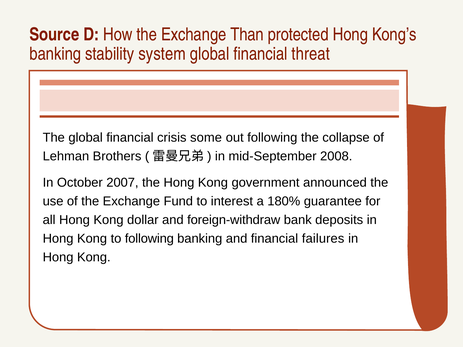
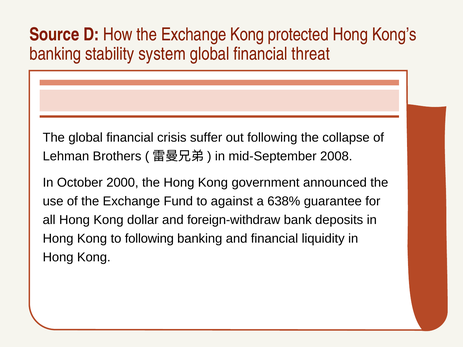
Exchange Than: Than -> Kong (247, 34)
some: some -> suffer (206, 138)
2007: 2007 -> 2000 (122, 183)
interest: interest -> against (232, 201)
180%: 180% -> 638% (284, 201)
failures: failures -> liquidity (323, 239)
